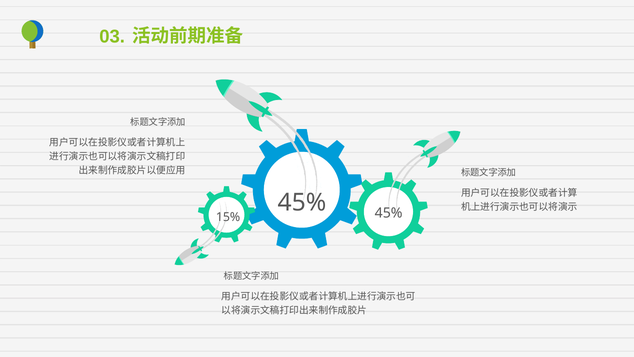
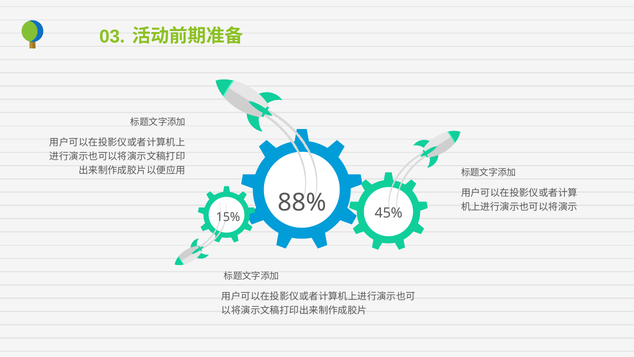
45%: 45% -> 88% (302, 203)
